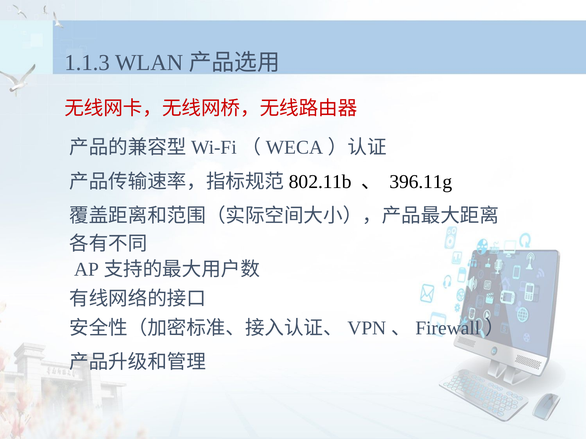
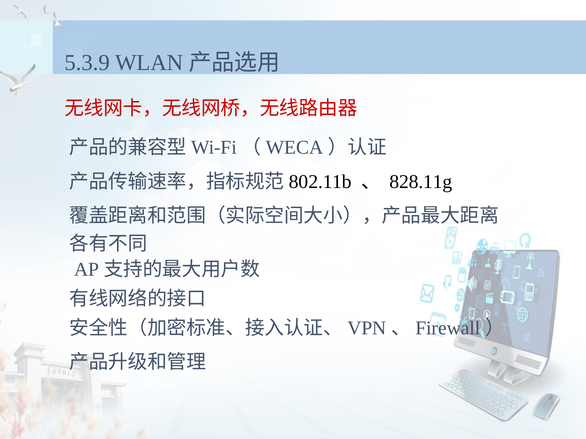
1.1.3: 1.1.3 -> 5.3.9 (87, 63)
396.11g: 396.11g -> 828.11g (421, 182)
